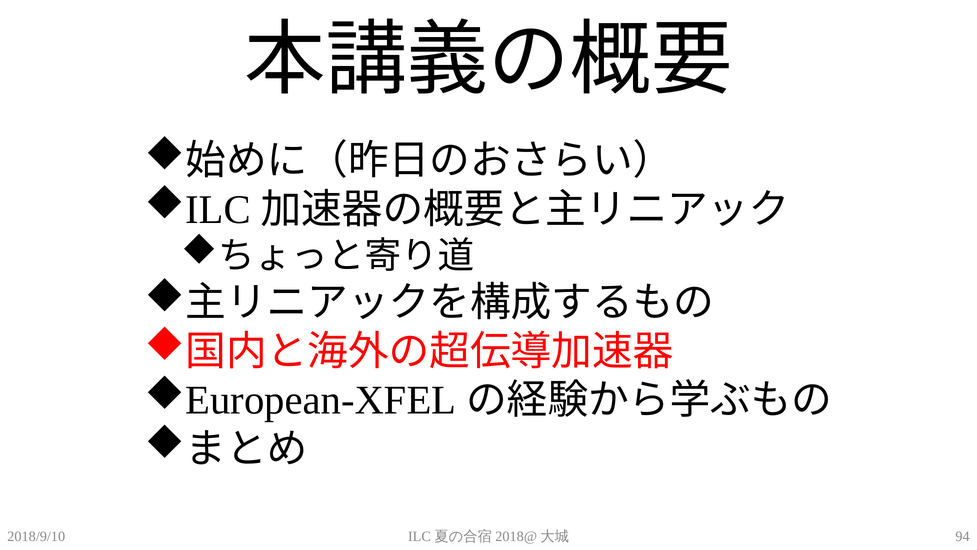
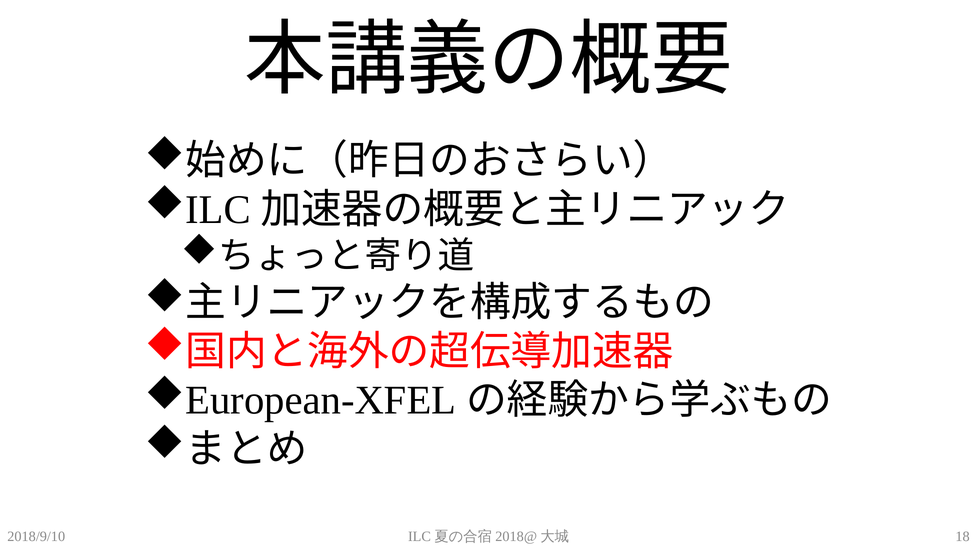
94: 94 -> 18 (963, 536)
